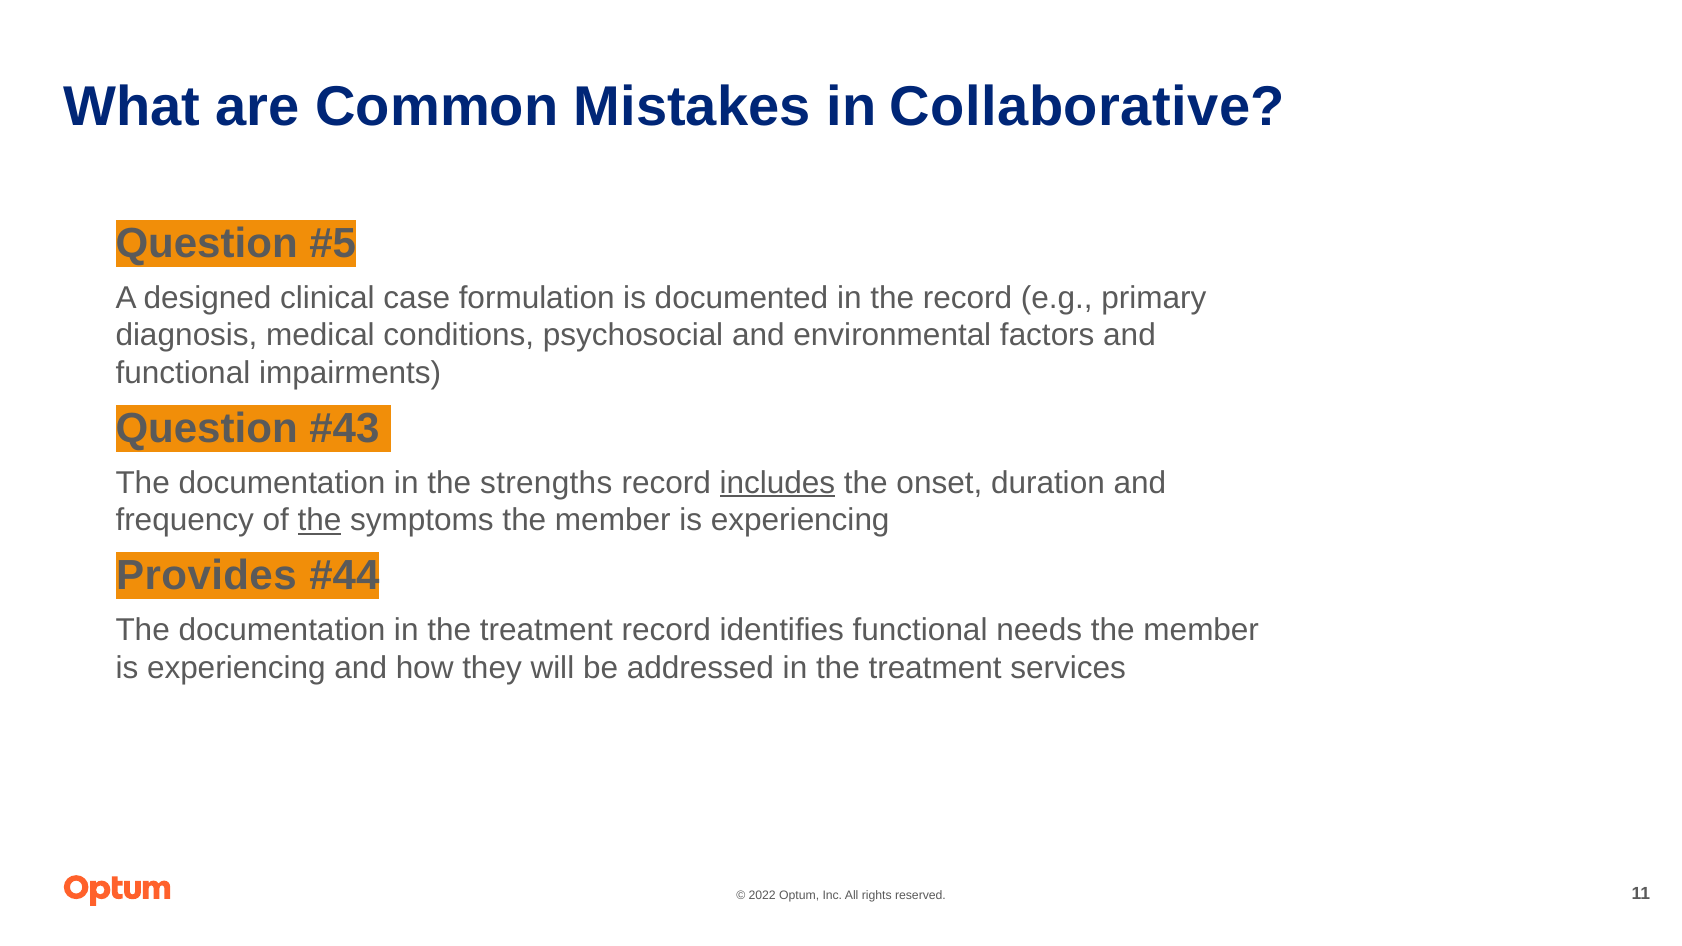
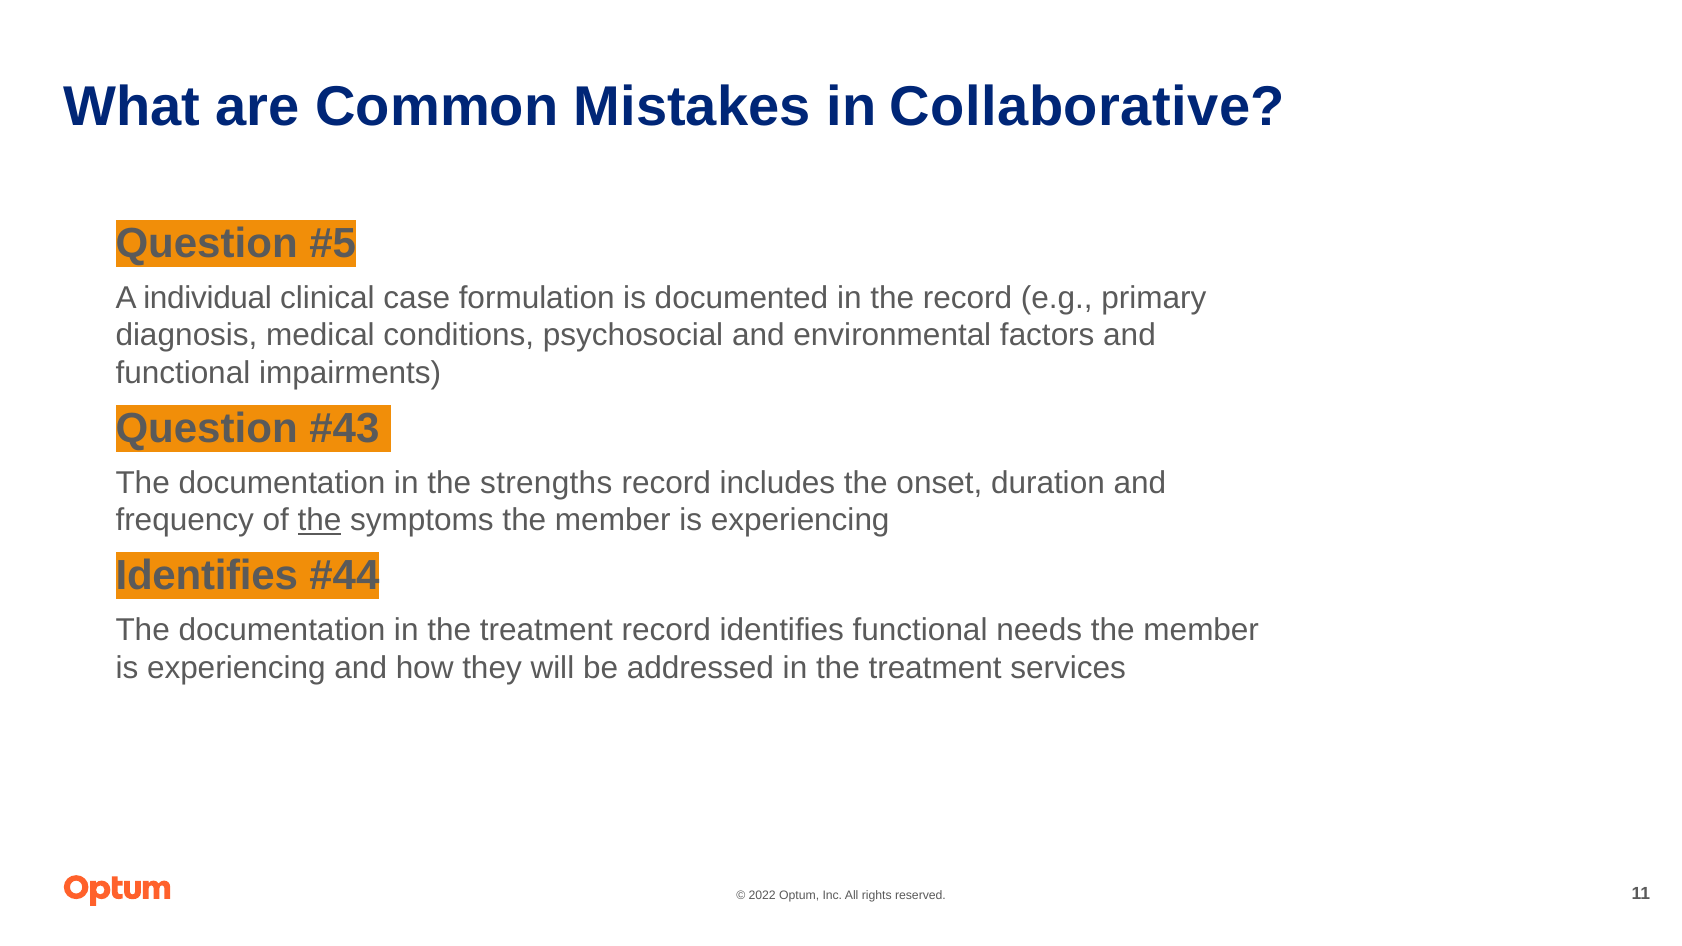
designed: designed -> individual (208, 298)
includes underline: present -> none (777, 483)
Provides: Provides -> Identifies (207, 576)
